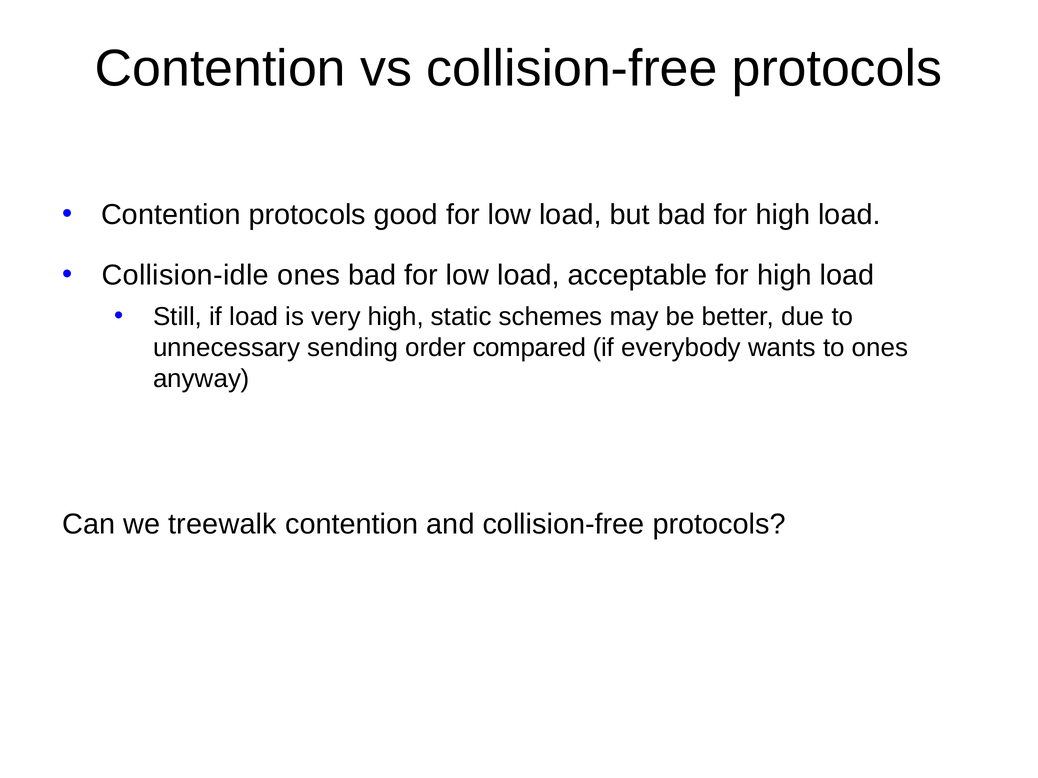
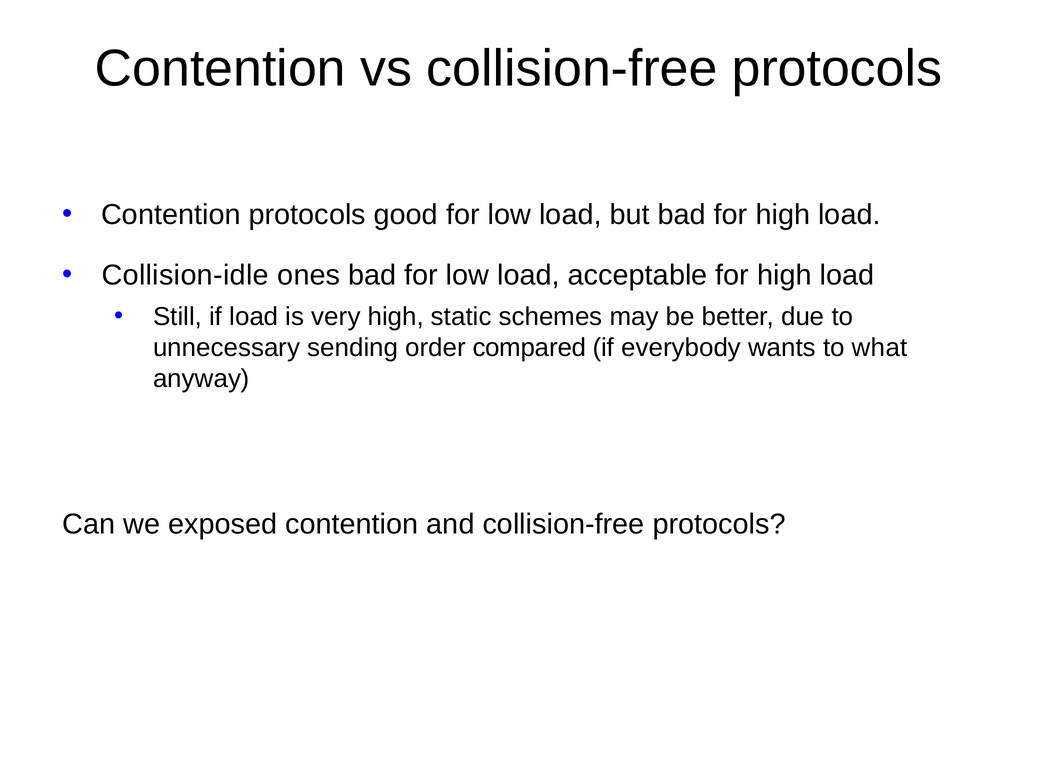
to ones: ones -> what (880, 348)
treewalk: treewalk -> exposed (223, 525)
